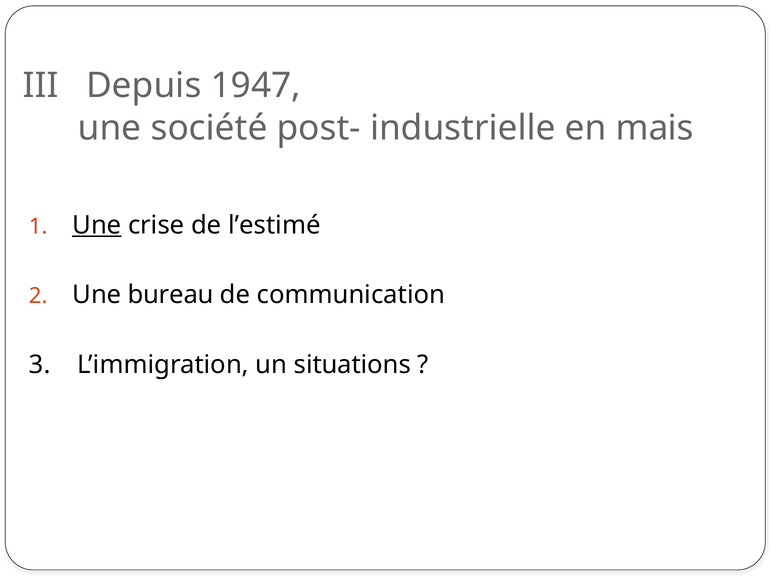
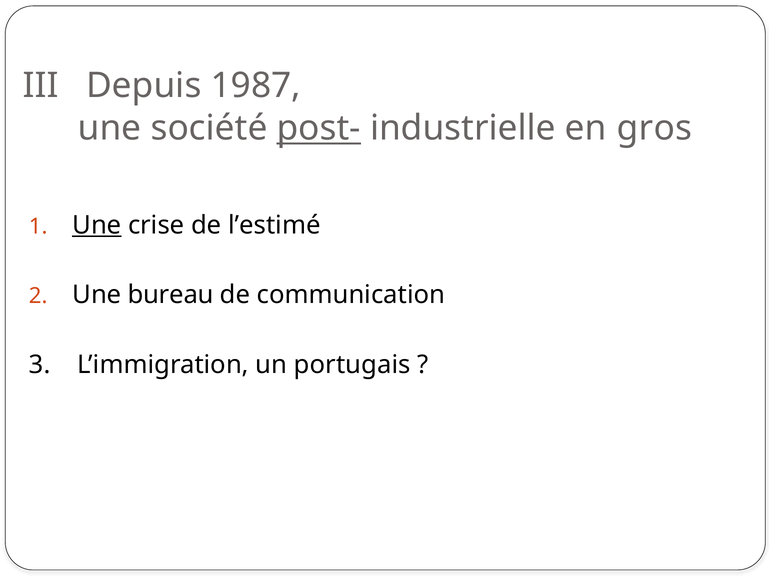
1947: 1947 -> 1987 (256, 86)
post- underline: none -> present (319, 128)
mais: mais -> gros (654, 128)
situations: situations -> portugais (352, 365)
